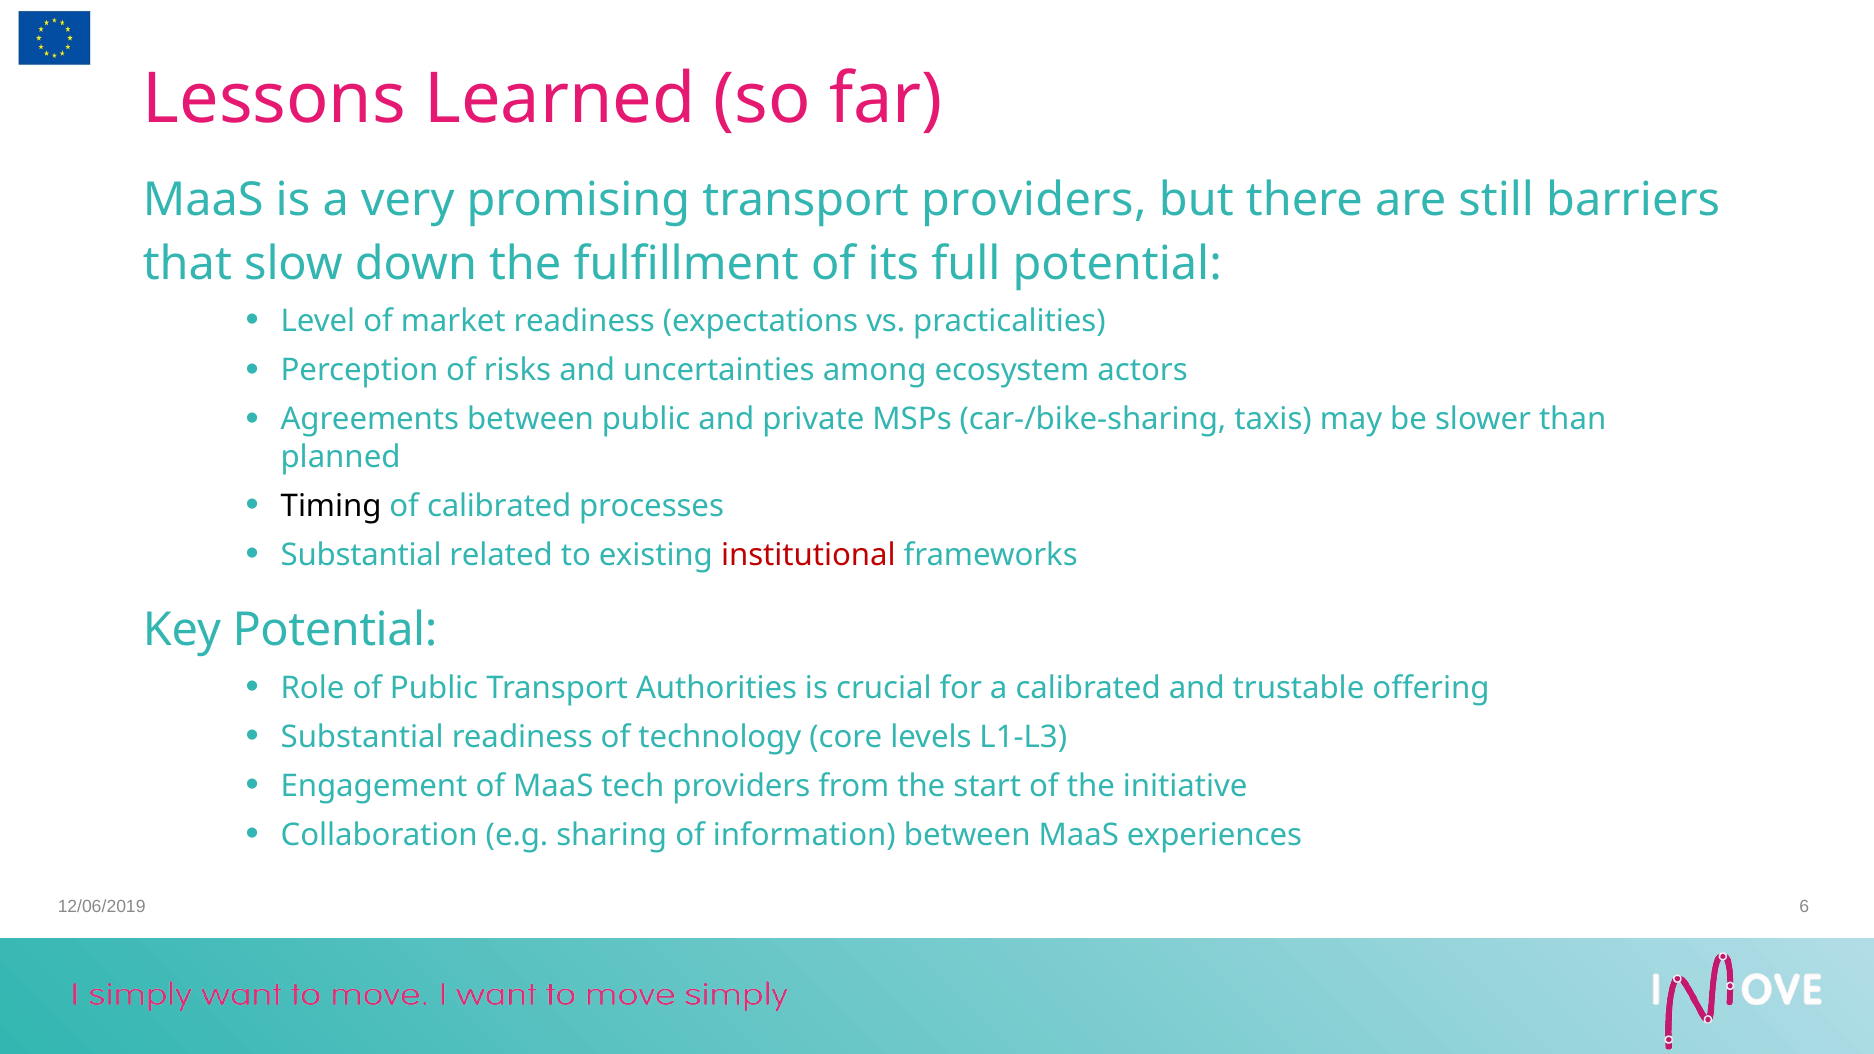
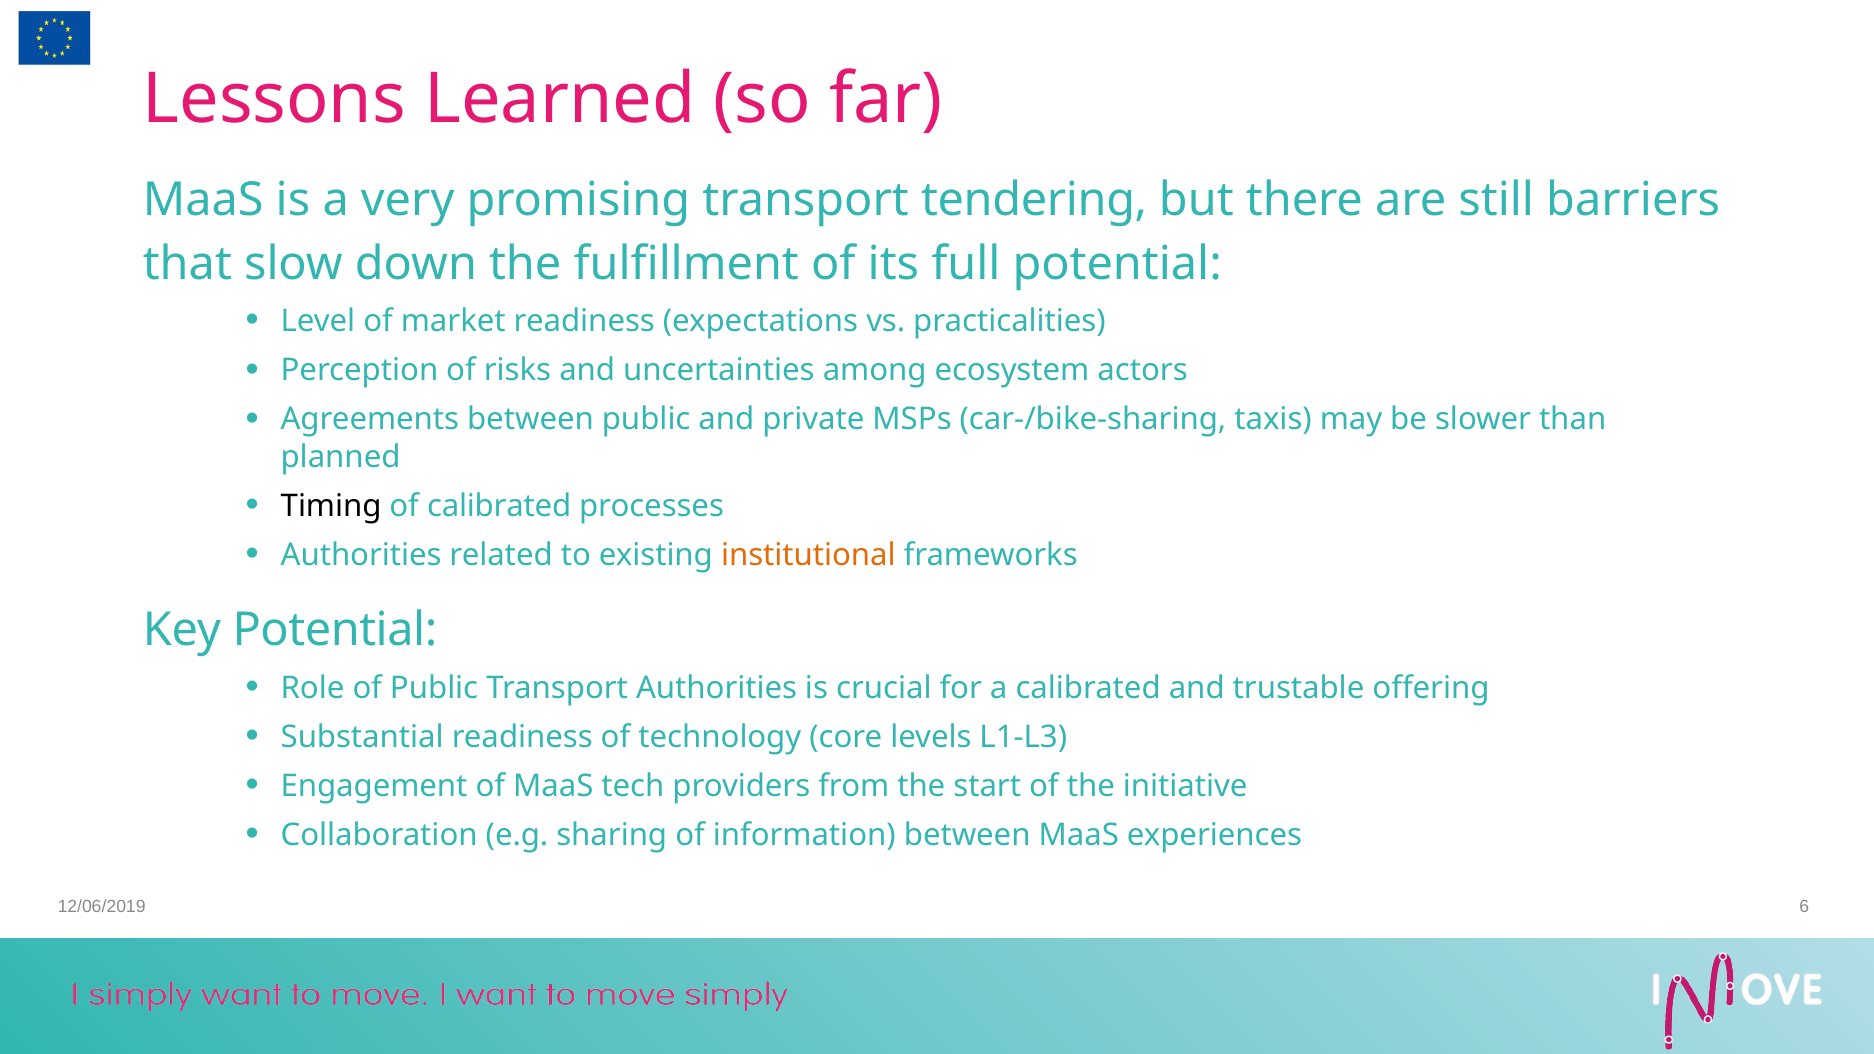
transport providers: providers -> tendering (1034, 200)
Substantial: Substantial -> Authorities (361, 555)
institutional colour: red -> orange (808, 555)
